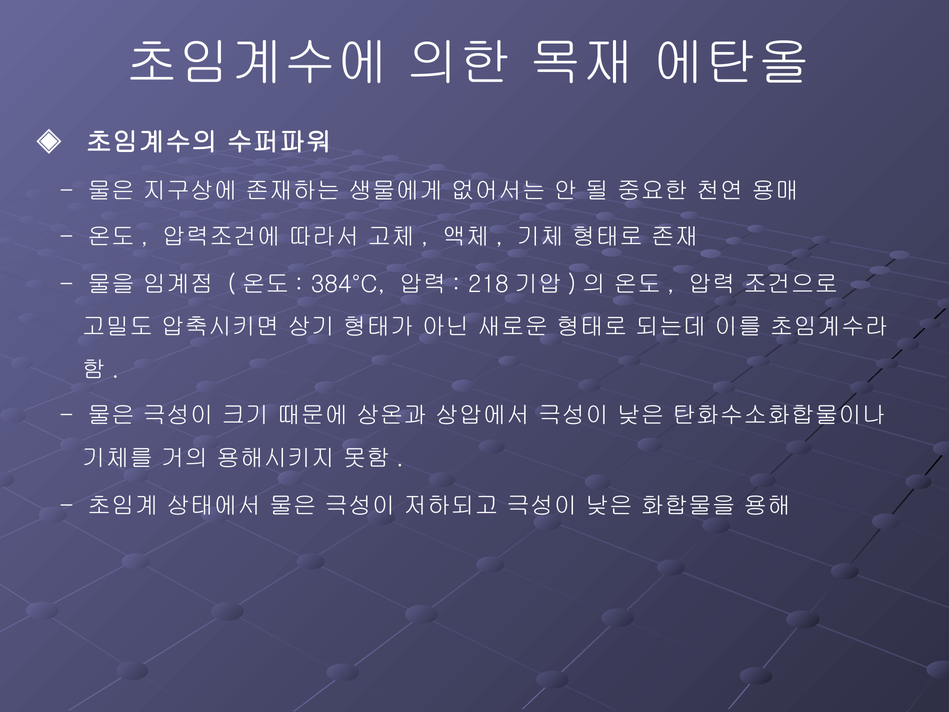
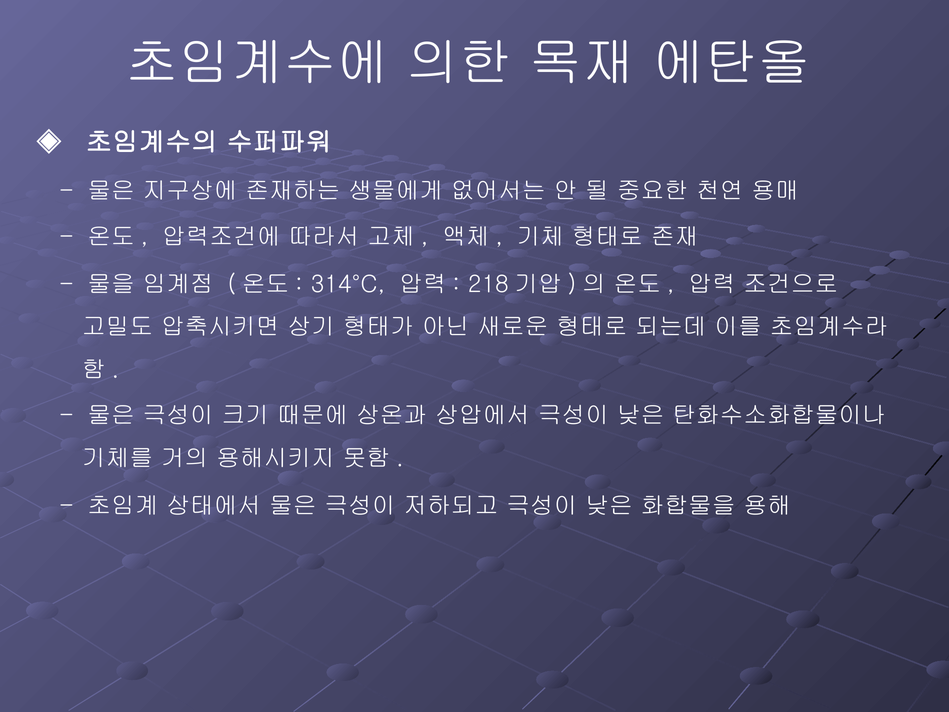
384°C: 384°C -> 314°C (348, 284)
